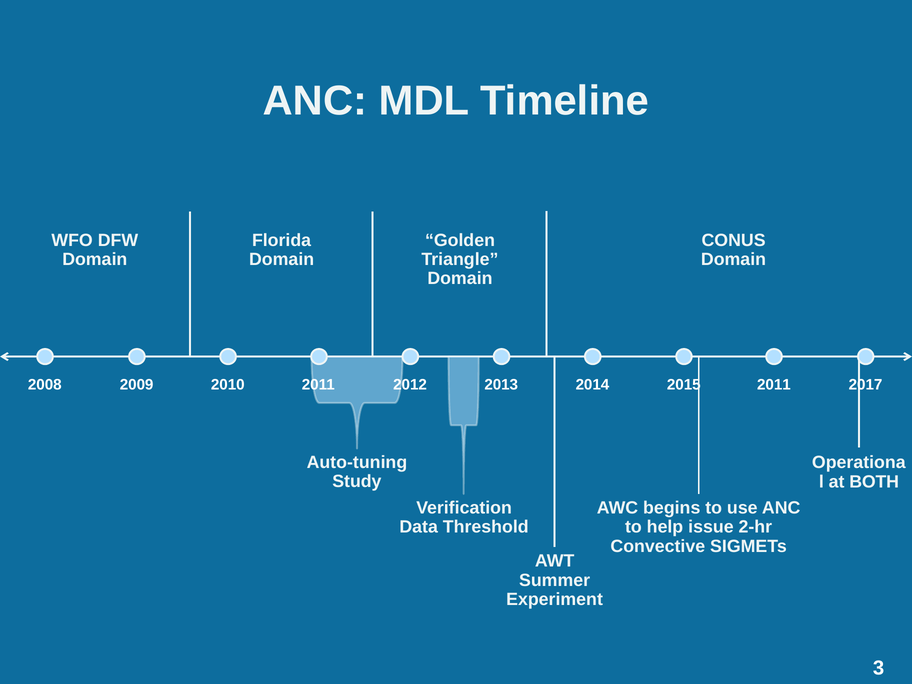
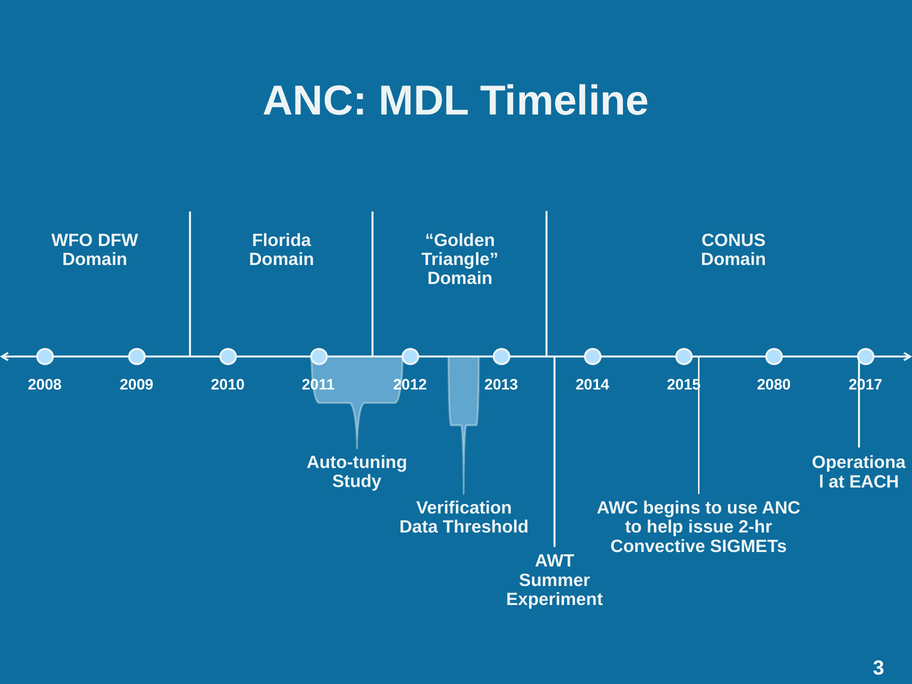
2015 2011: 2011 -> 2080 (774, 385)
BOTH: BOTH -> EACH (874, 482)
